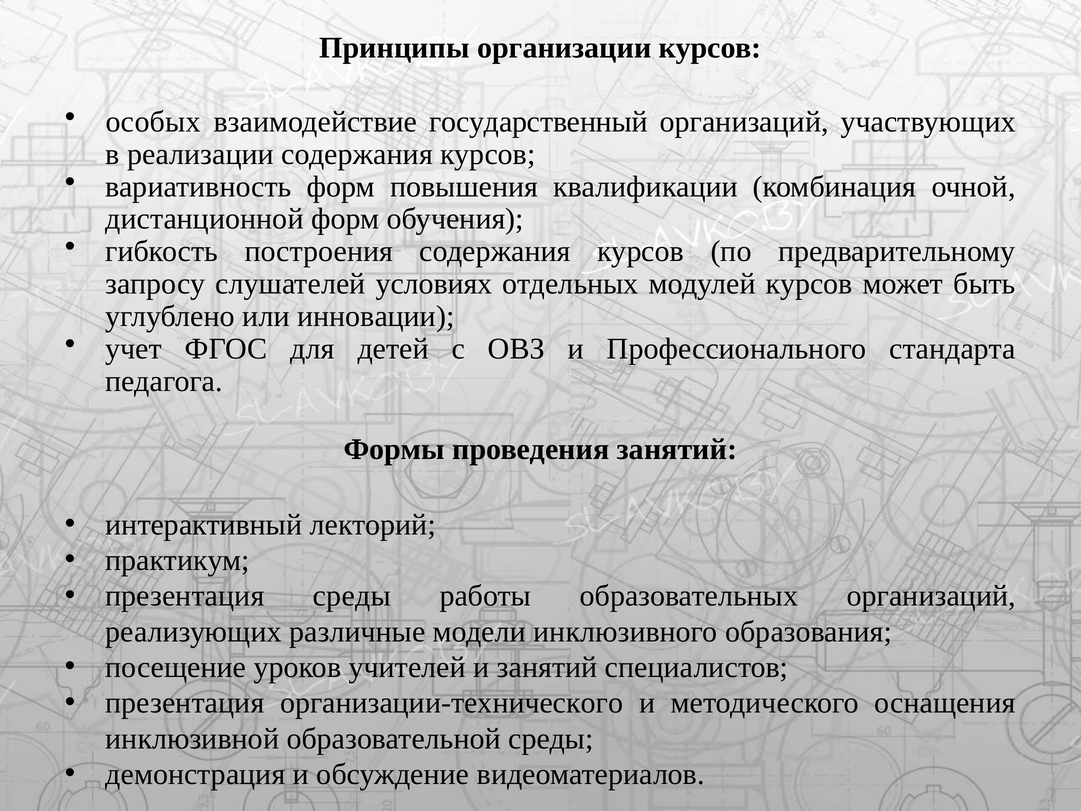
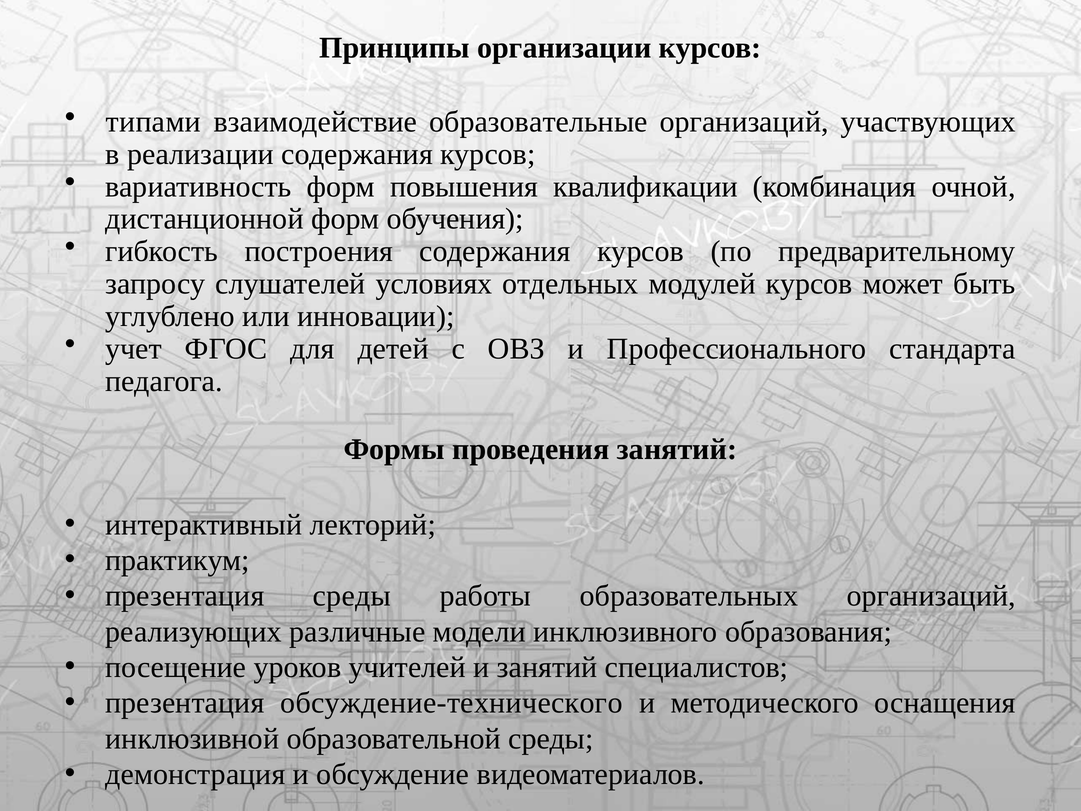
особых: особых -> типами (153, 122)
государственный: государственный -> образовательные (538, 122)
организации-технического: организации-технического -> обсуждение-технического (451, 703)
